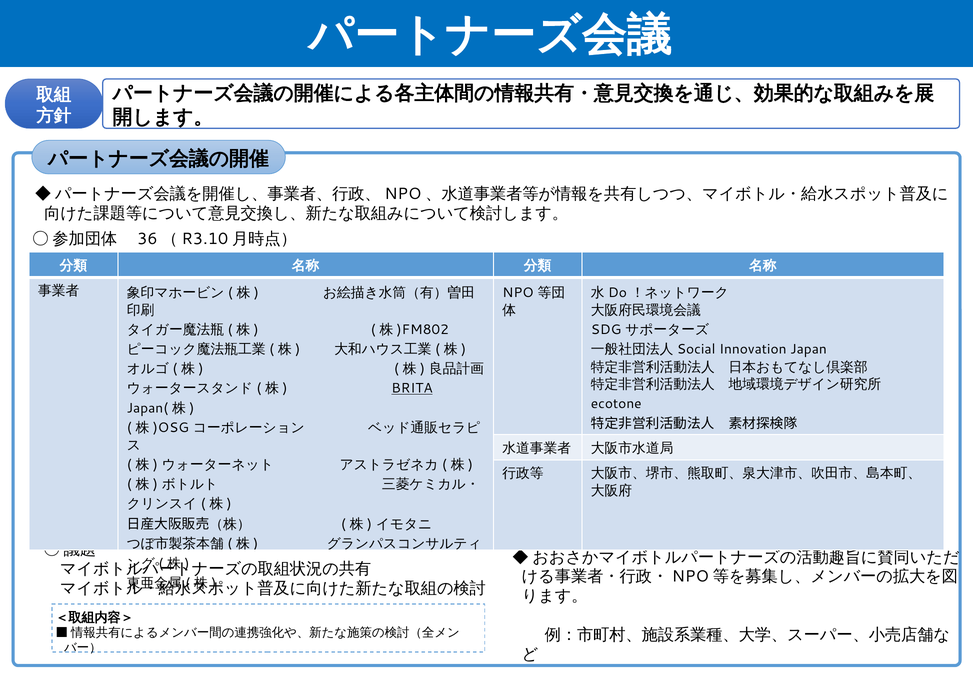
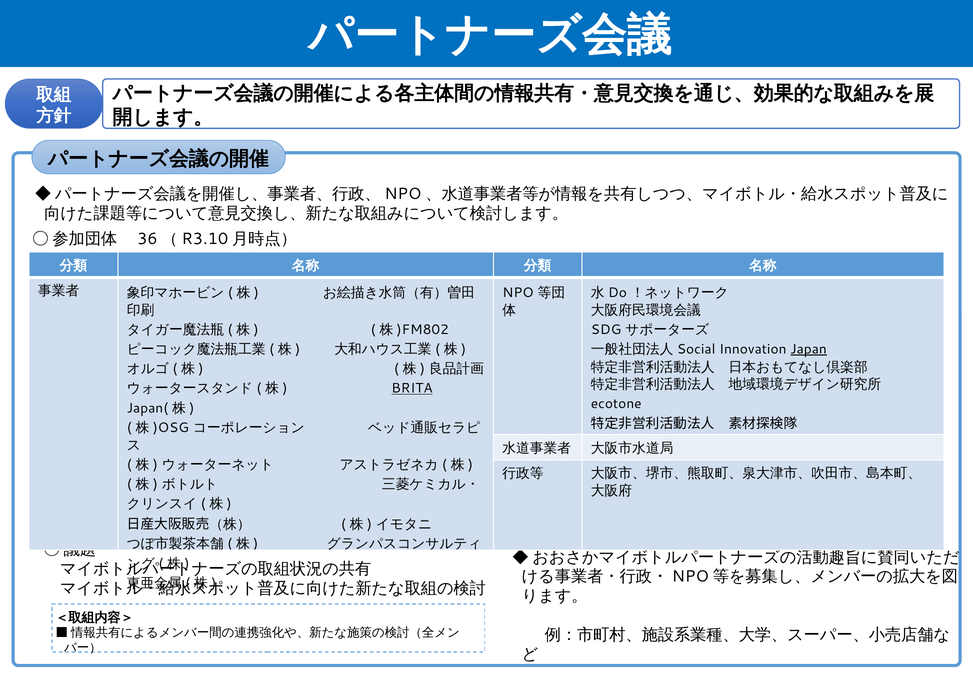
Japan underline: none -> present (809, 349)
